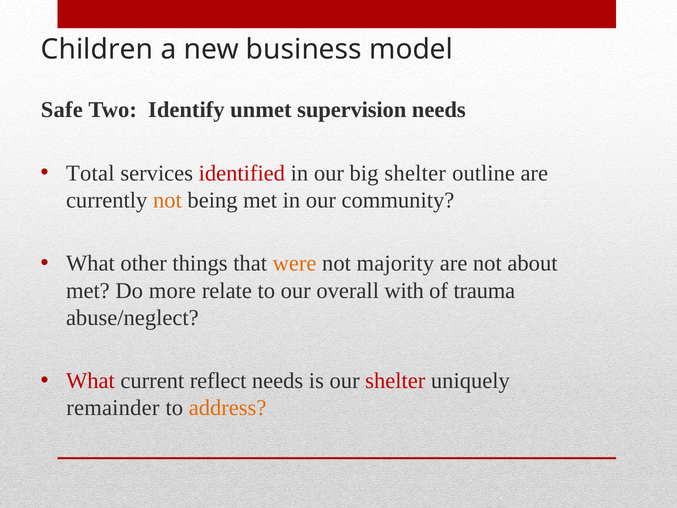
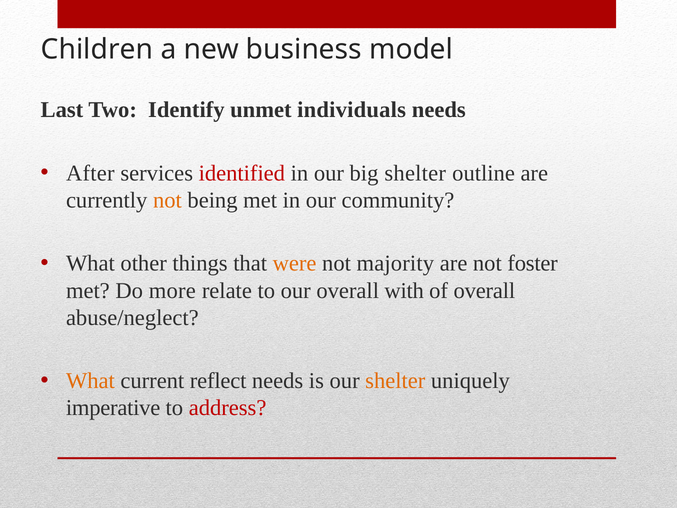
Safe: Safe -> Last (62, 110)
supervision: supervision -> individuals (352, 110)
Total: Total -> After (90, 173)
about: about -> foster (533, 263)
of trauma: trauma -> overall (484, 290)
What colour: red -> orange (90, 381)
shelter colour: red -> orange (395, 381)
remainder: remainder -> imperative (113, 408)
address colour: orange -> red (228, 408)
